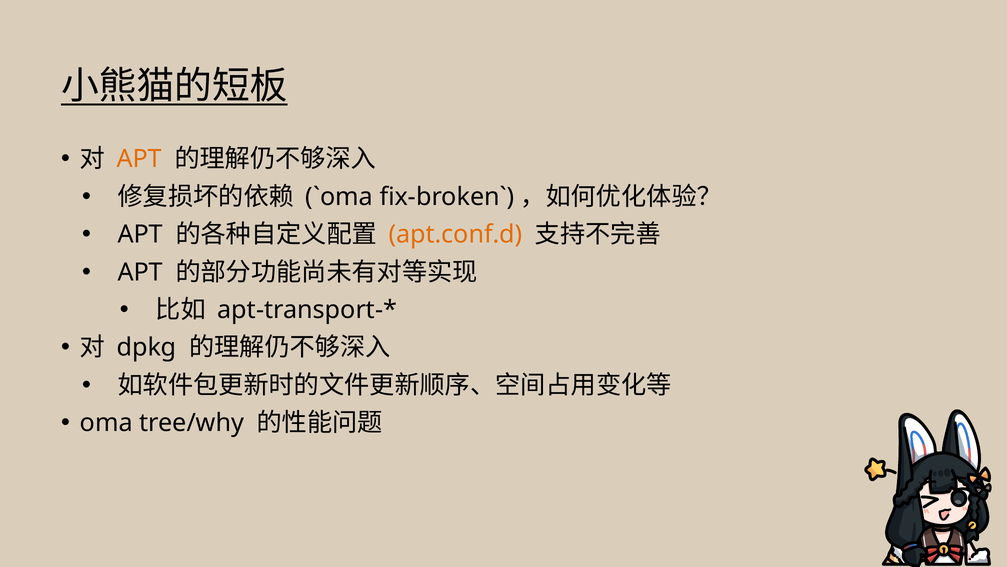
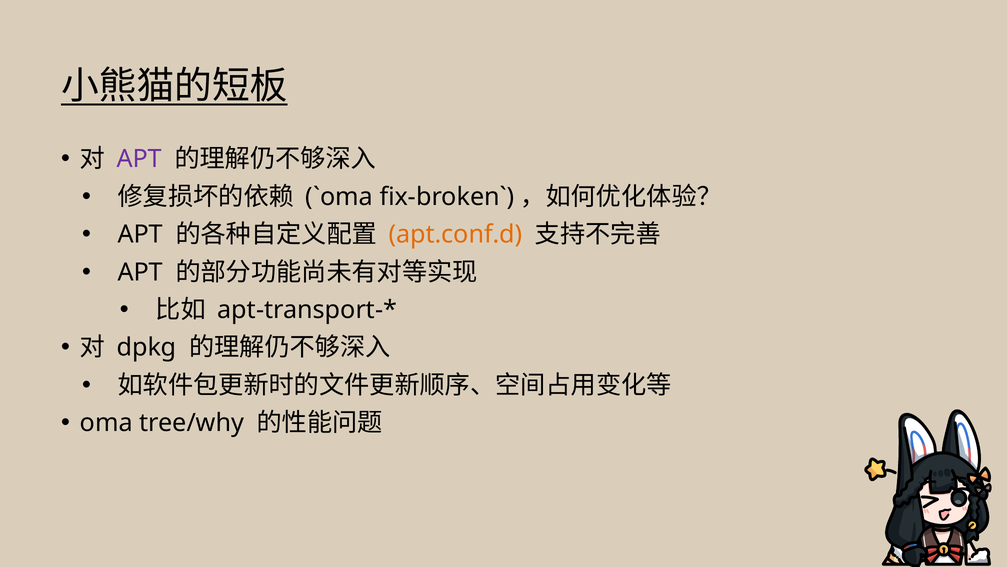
APT colour: orange -> purple (139, 159)
